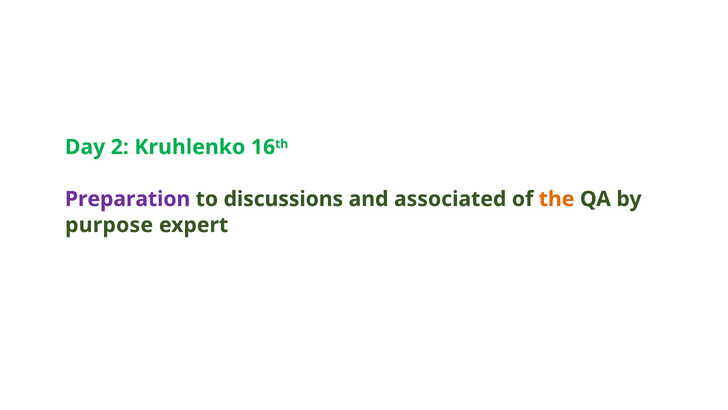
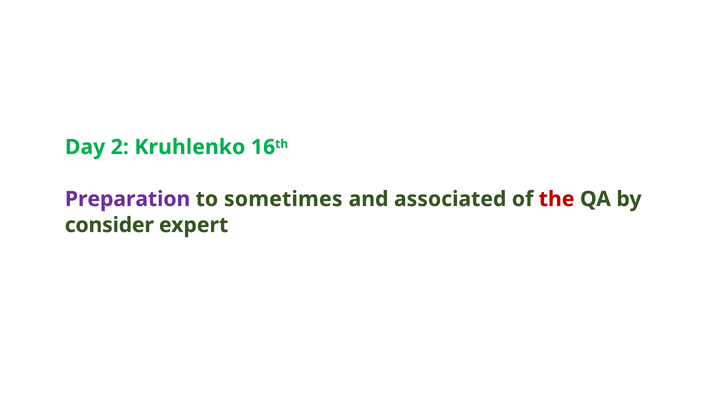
discussions: discussions -> sometimes (283, 199)
the colour: orange -> red (557, 199)
purpose: purpose -> consider (109, 225)
